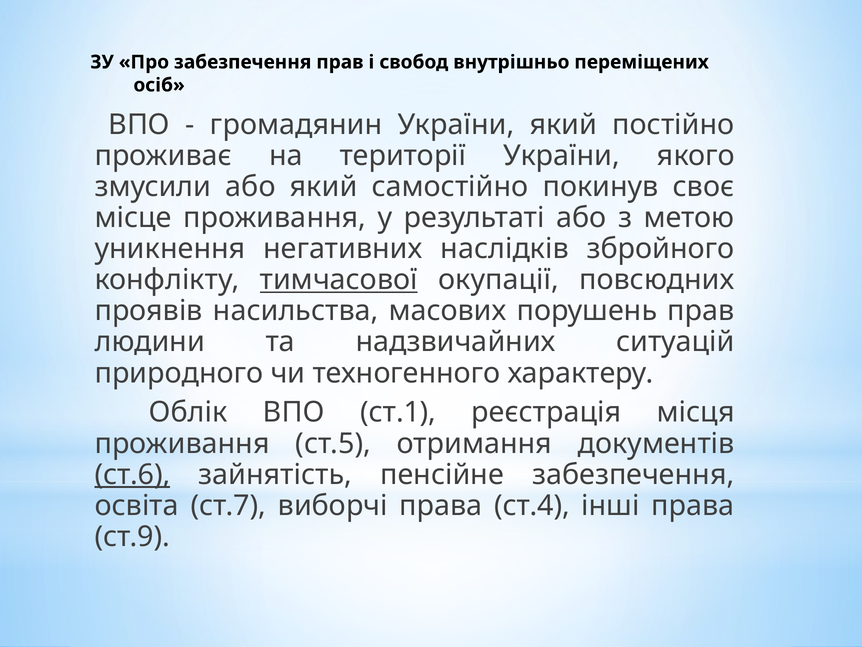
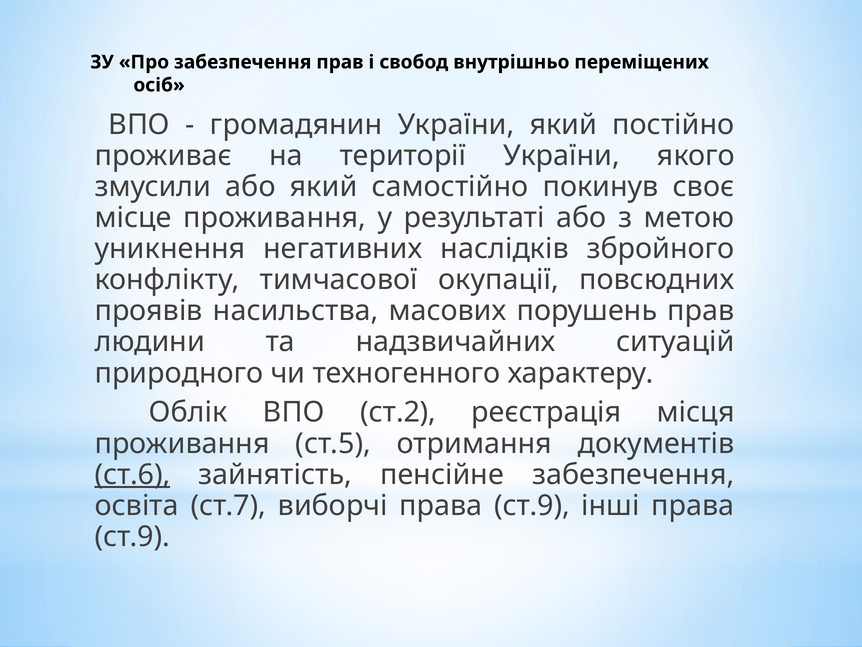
тимчасової underline: present -> none (339, 280)
ст.1: ст.1 -> ст.2 (398, 412)
виборчі права ст.4: ст.4 -> ст.9 (532, 505)
